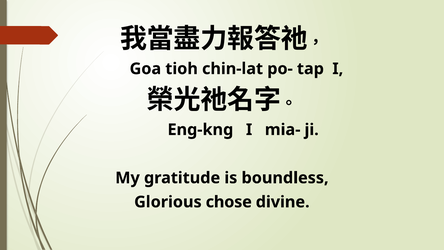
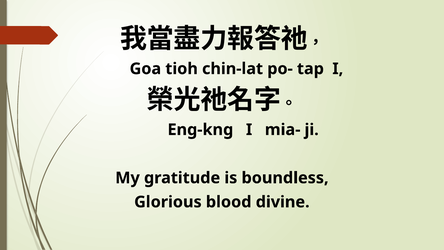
chose: chose -> blood (229, 202)
